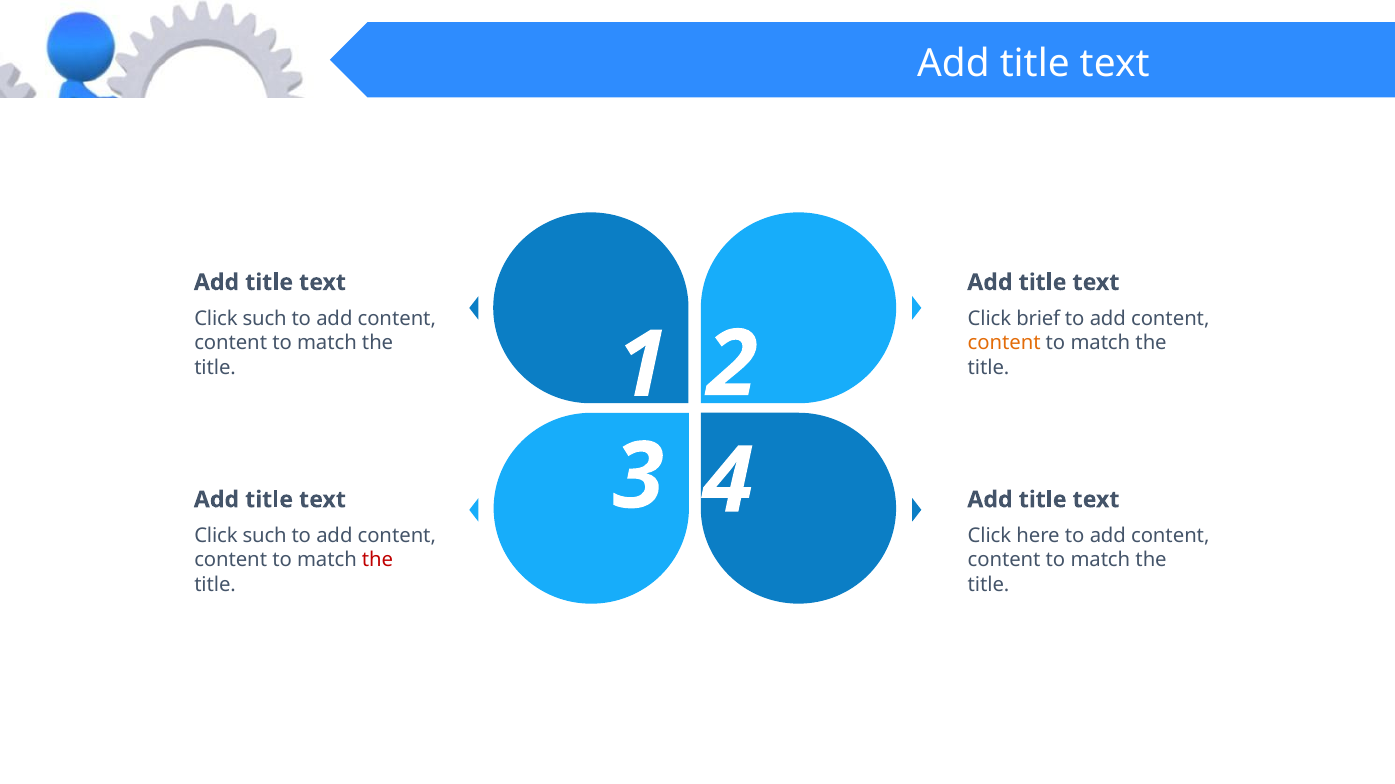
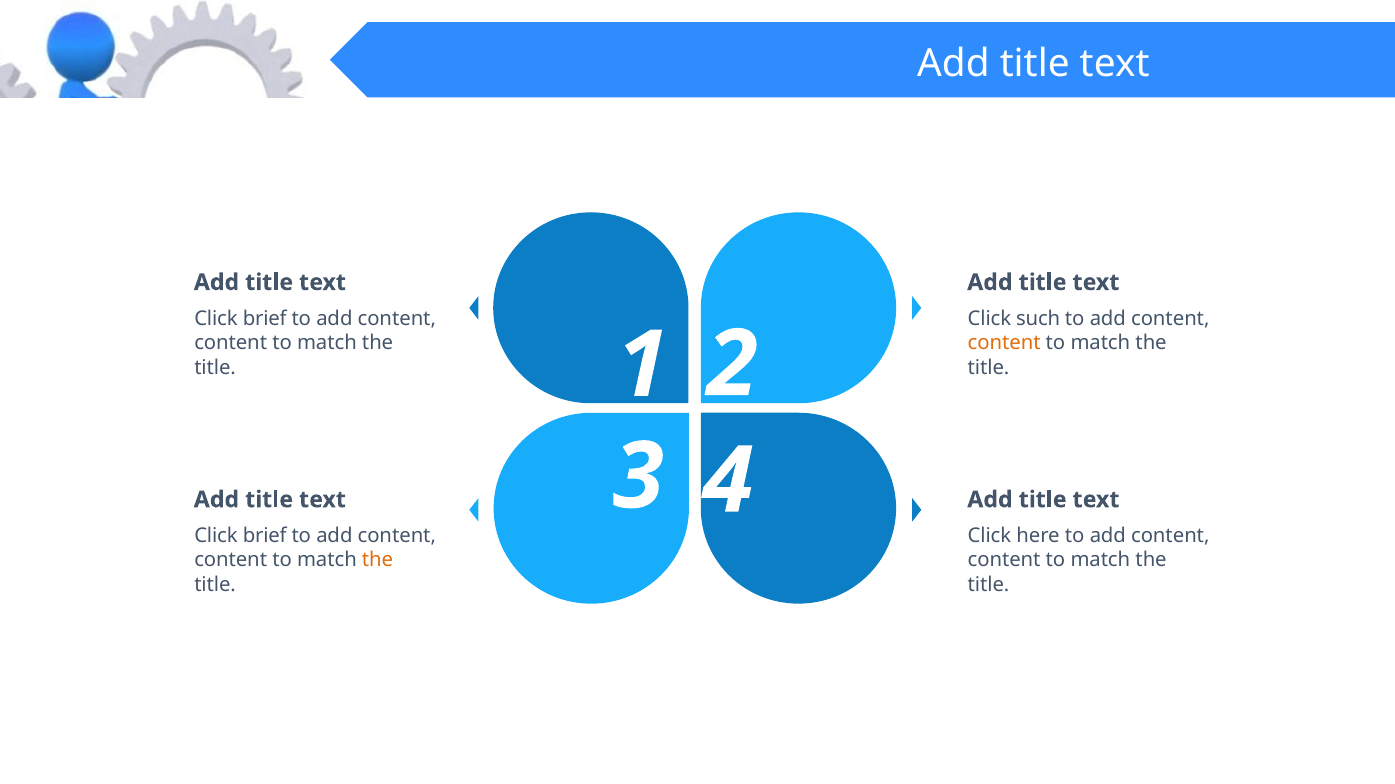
such: such -> brief (265, 319)
brief: brief -> such (1038, 319)
such: such -> brief (265, 536)
the colour: red -> orange (378, 561)
